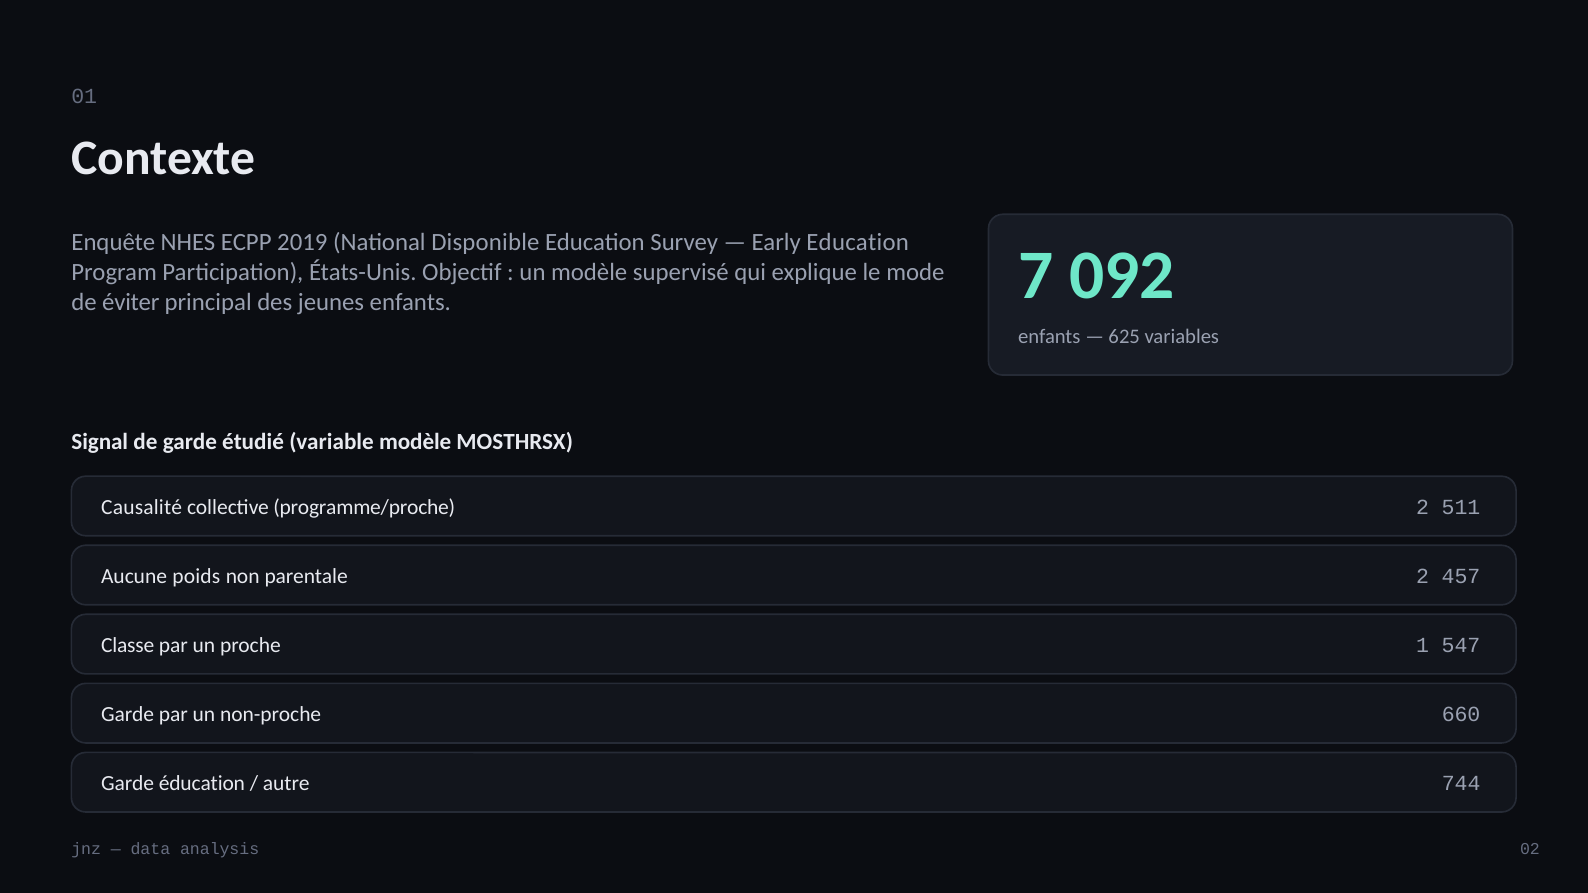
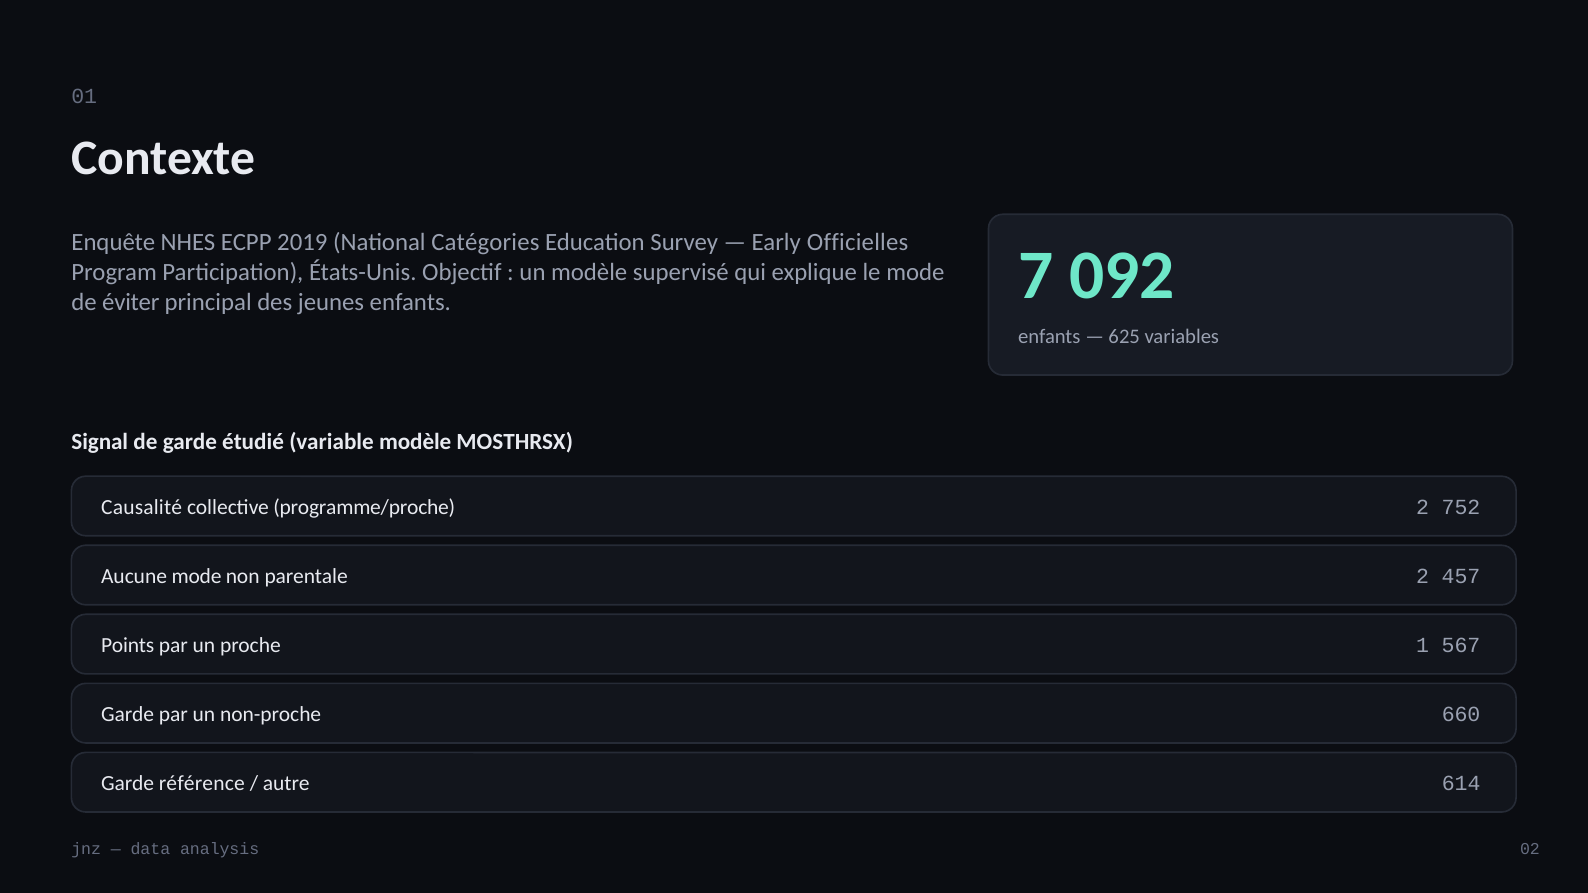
Disponible: Disponible -> Catégories (485, 243)
Early Education: Education -> Officielles (858, 243)
511: 511 -> 752 (1461, 508)
Aucune poids: poids -> mode (197, 577)
Classe: Classe -> Points (128, 646)
547: 547 -> 567 (1461, 646)
éducation: éducation -> référence (202, 784)
744: 744 -> 614 (1461, 784)
